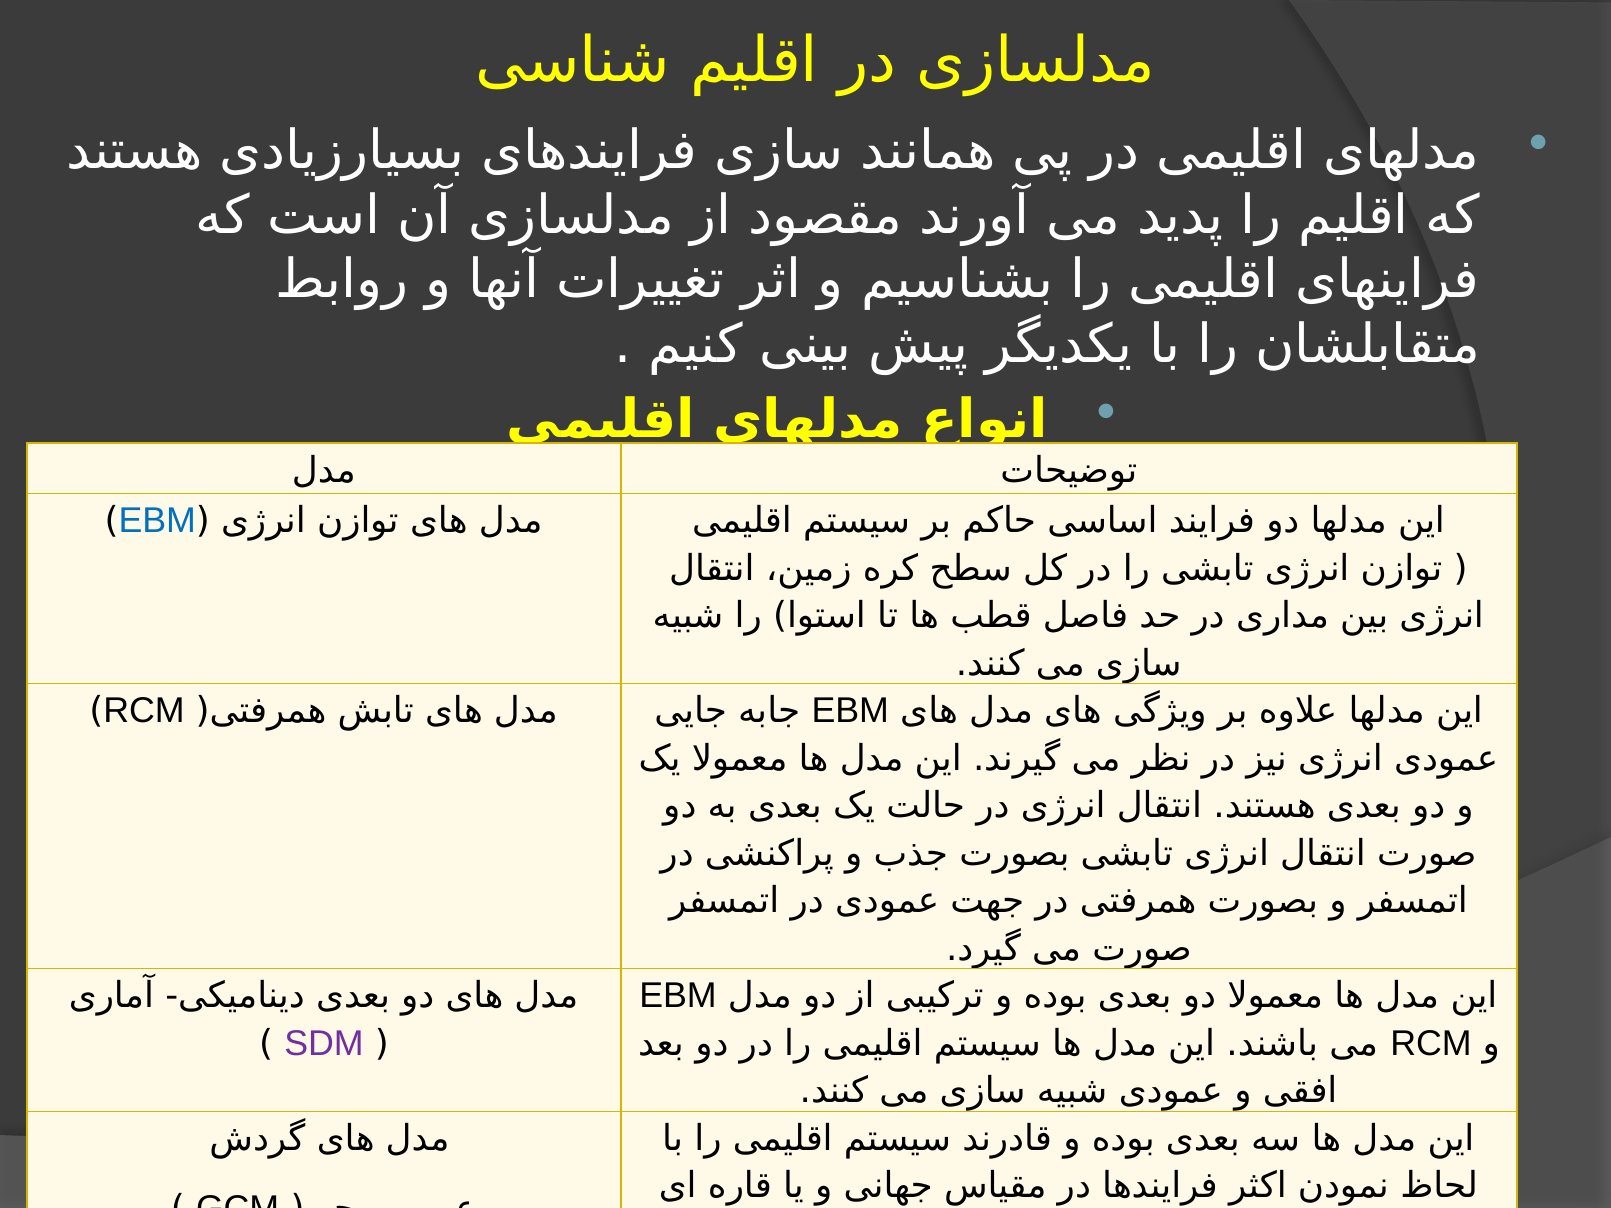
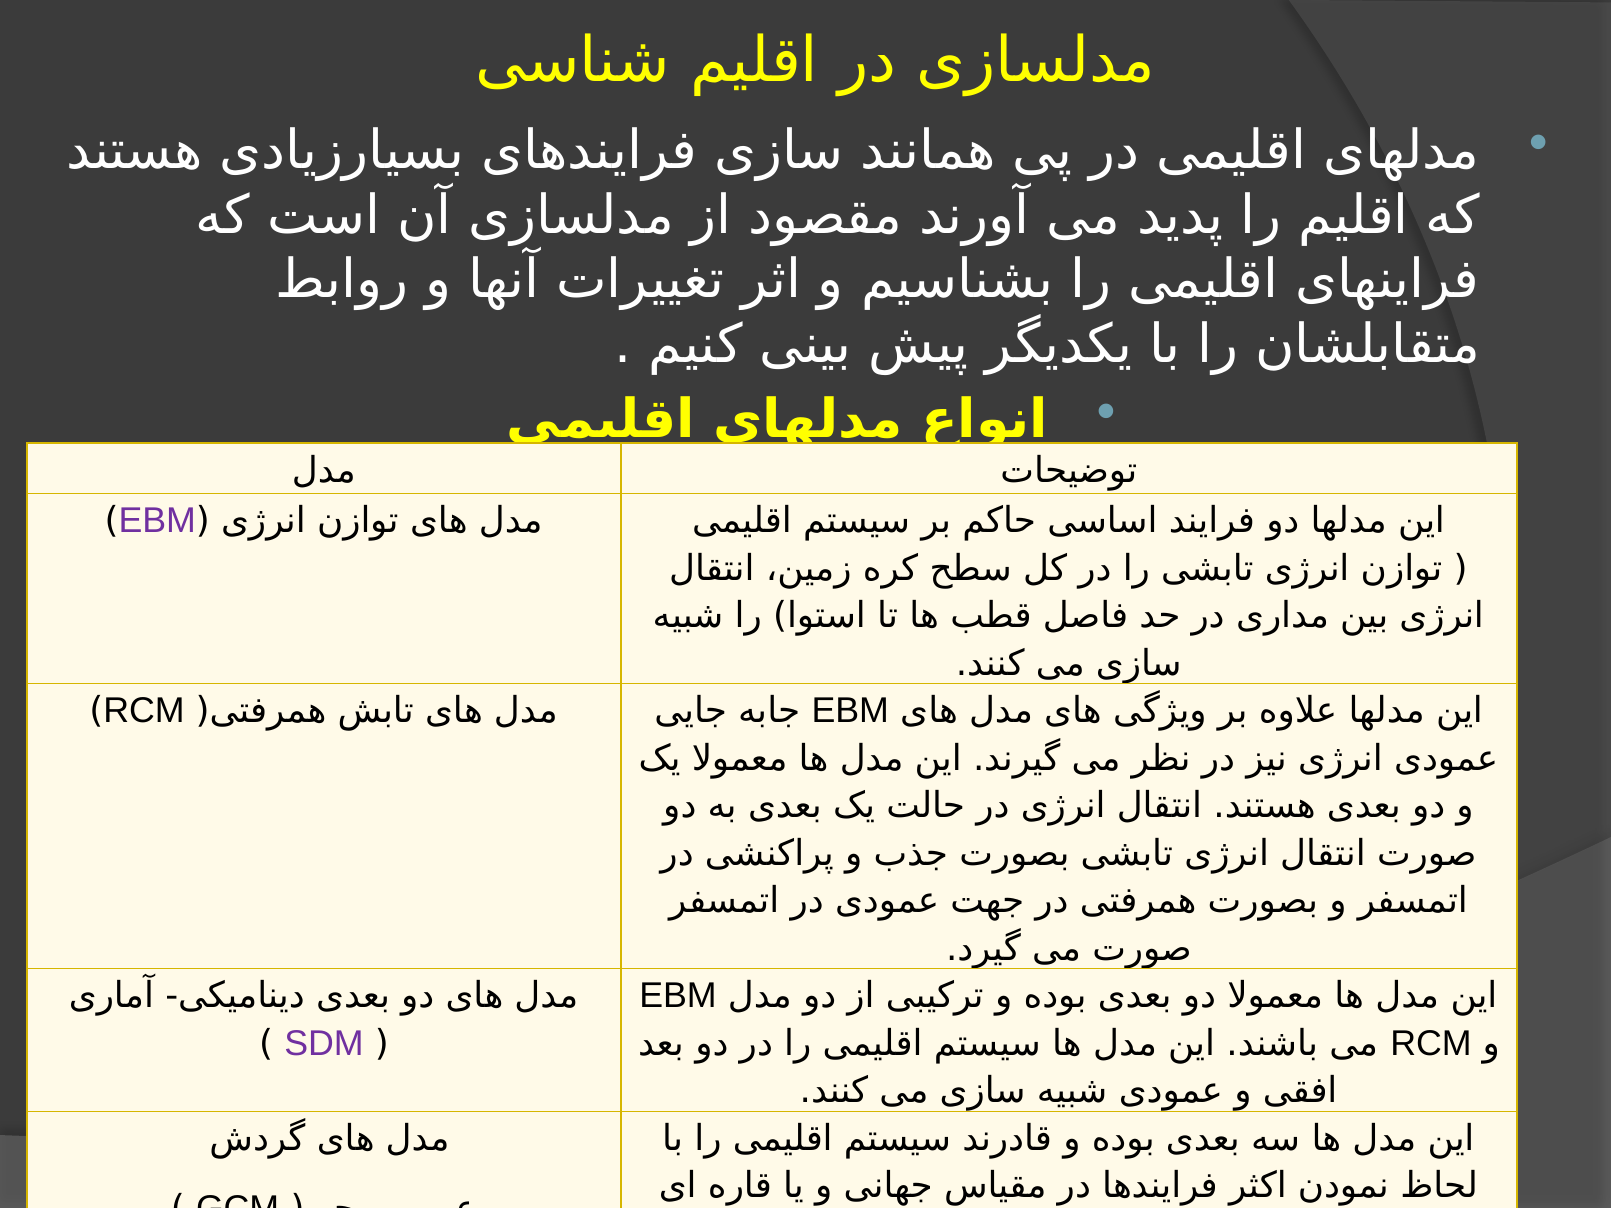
EBM colour: blue -> purple (157, 521)
